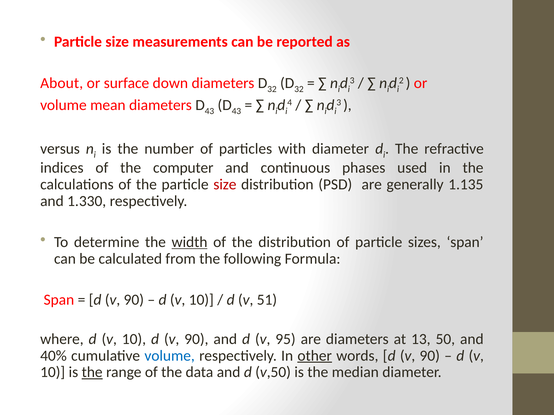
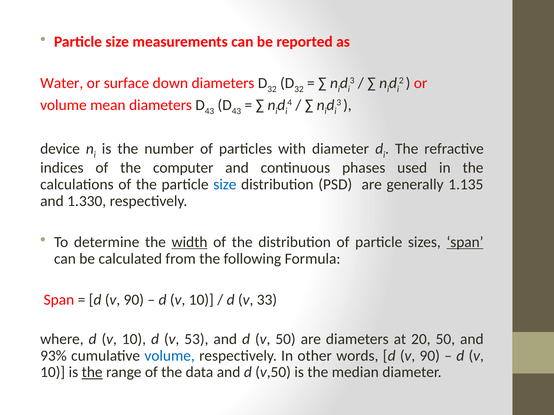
About: About -> Water (62, 83)
versus: versus -> device (60, 149)
size colour: red -> blue (225, 185)
span underline: none -> present (465, 242)
51: 51 -> 33 (267, 300)
10 d v 90: 90 -> 53 (196, 339)
v 95: 95 -> 50 (285, 339)
13: 13 -> 20 (421, 339)
40%: 40% -> 93% (53, 356)
other underline: present -> none (315, 356)
